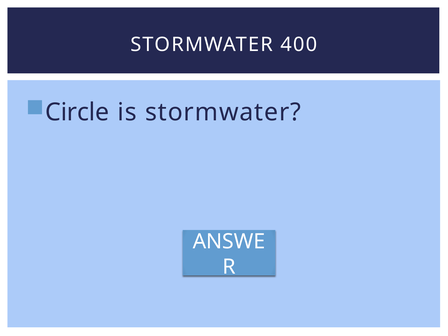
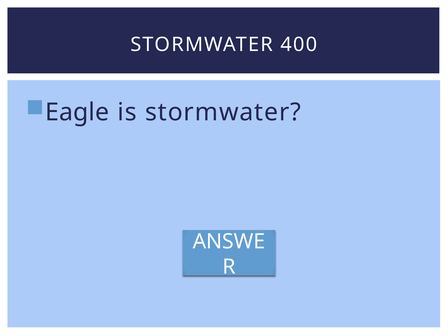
Circle: Circle -> Eagle (77, 112)
